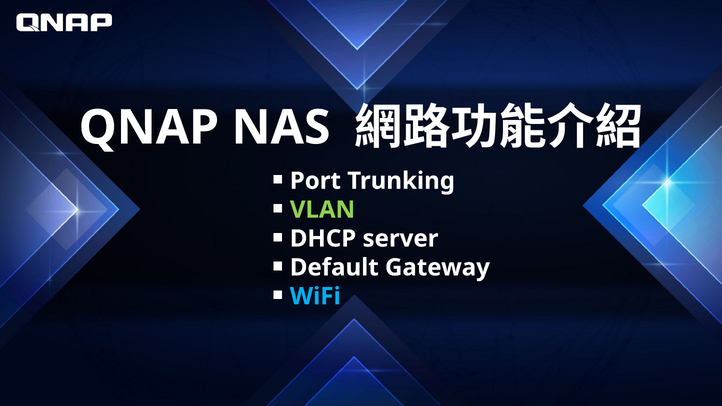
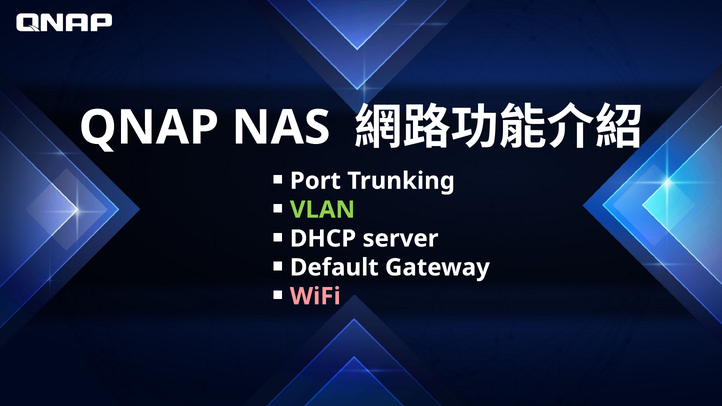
WiFi colour: light blue -> pink (315, 296)
